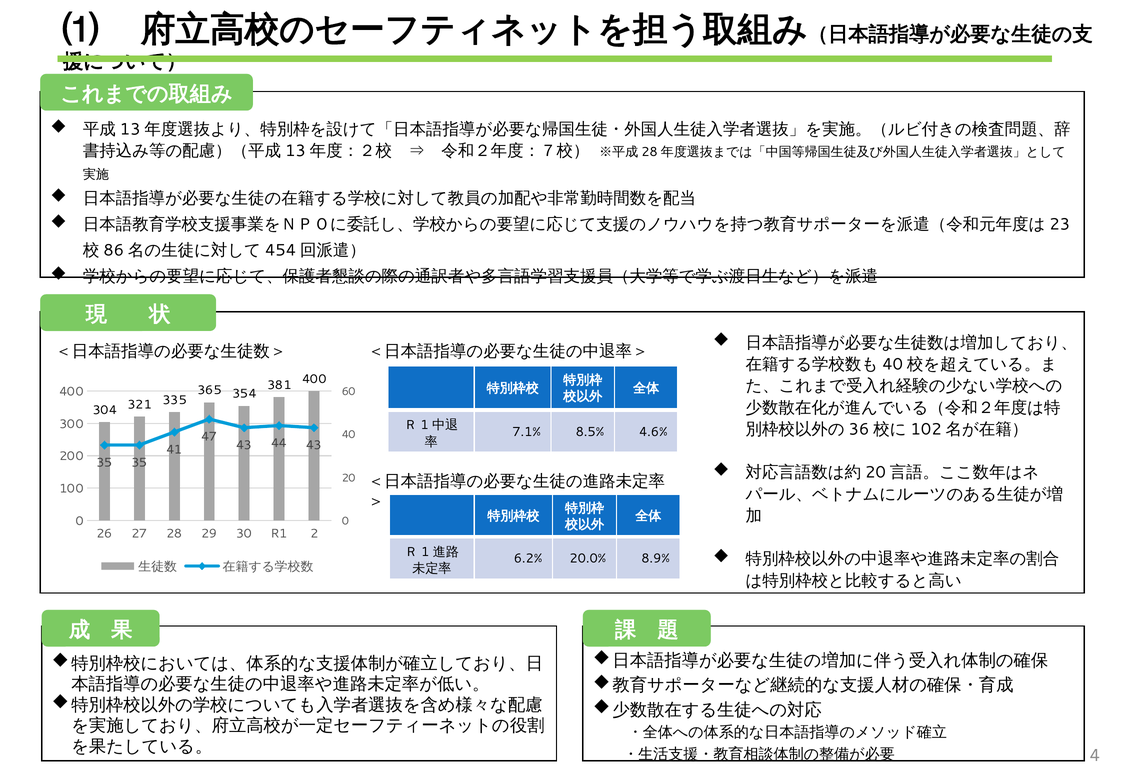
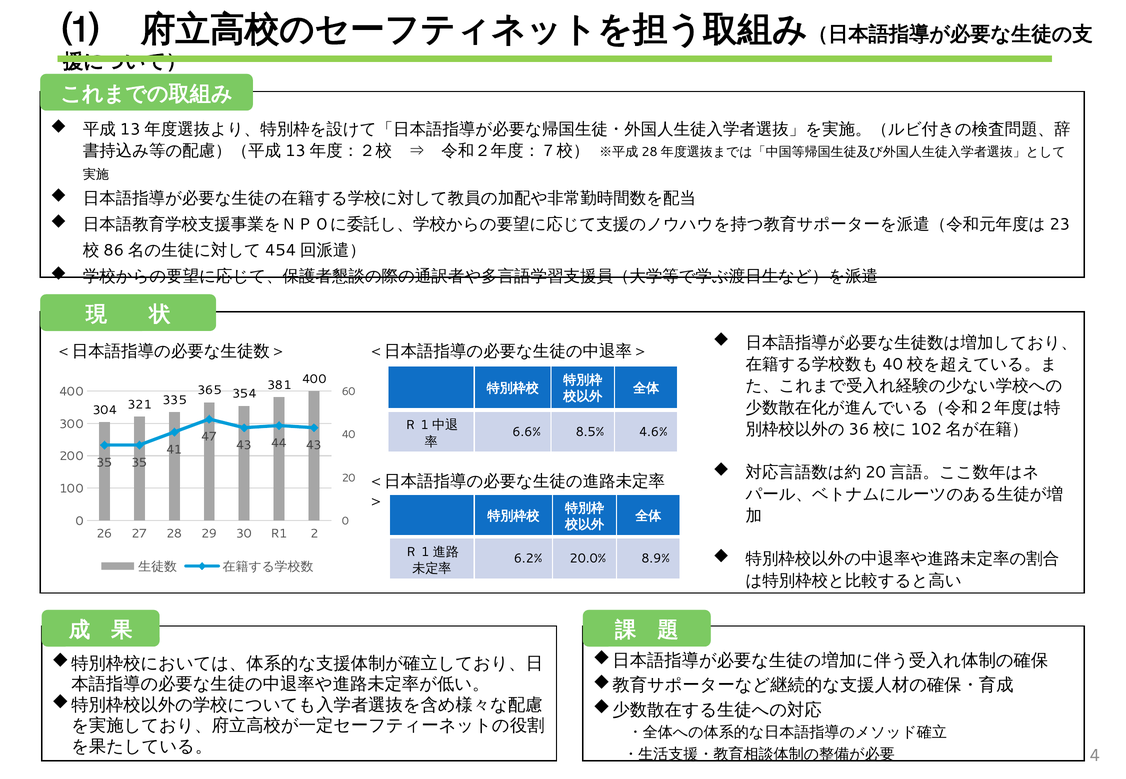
7.1%: 7.1% -> 6.6% (527, 432)
